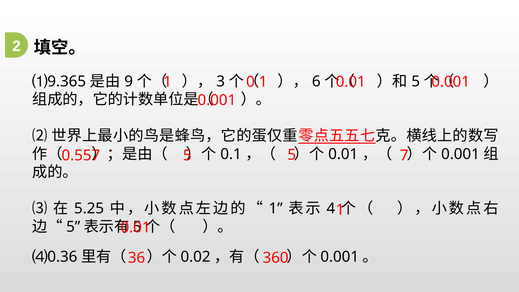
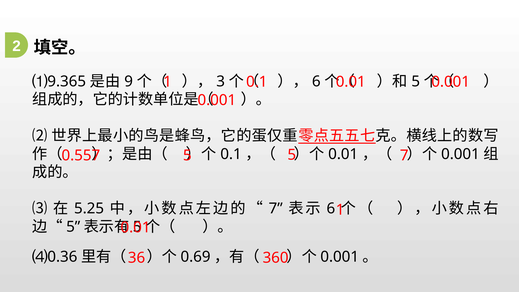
1: 1 -> 7 (276, 209)
4: 4 -> 6 (331, 209)
0.02: 0.02 -> 0.69 (196, 257)
